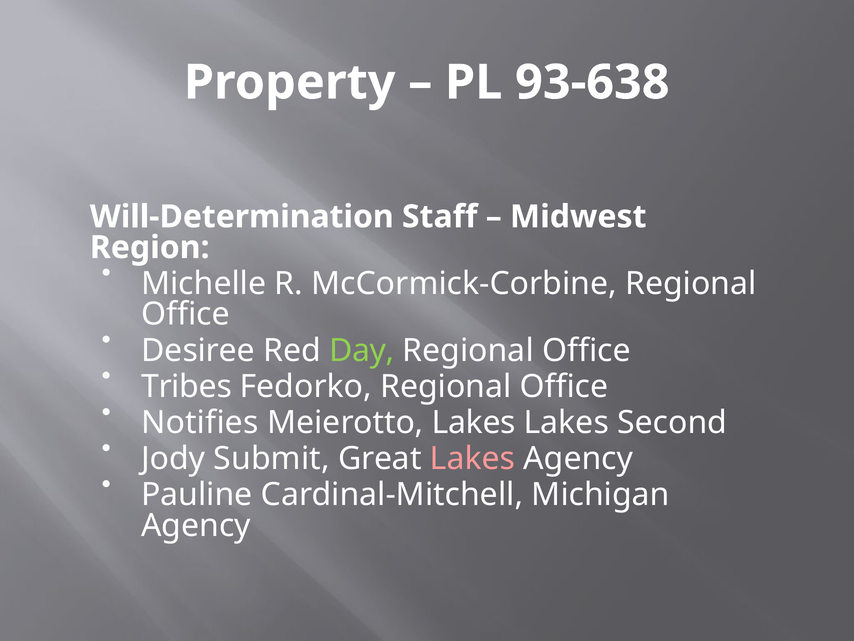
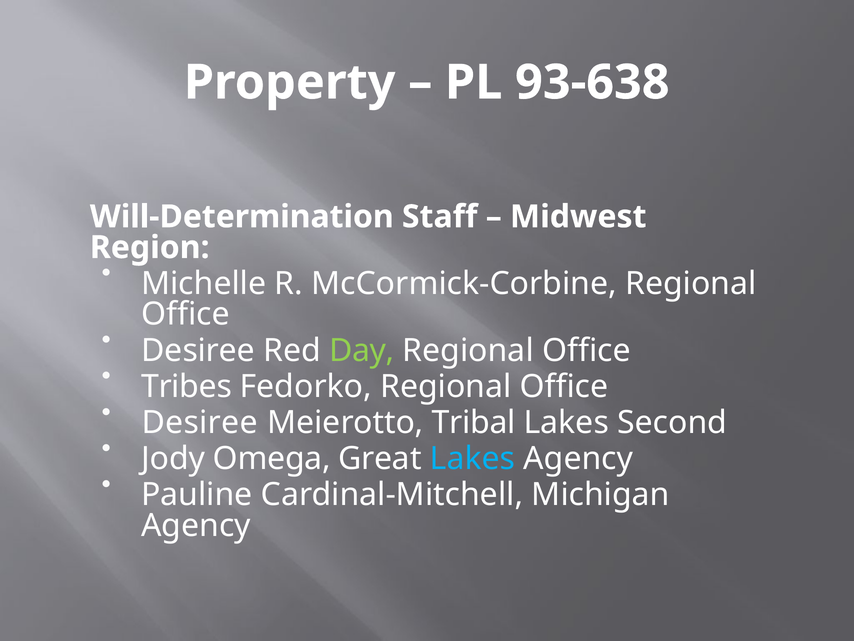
Notifies: Notifies -> Desiree (200, 422)
Meierotto Lakes: Lakes -> Tribal (474, 422)
Submit: Submit -> Omega (272, 458)
Lakes colour: pink -> light blue (473, 458)
